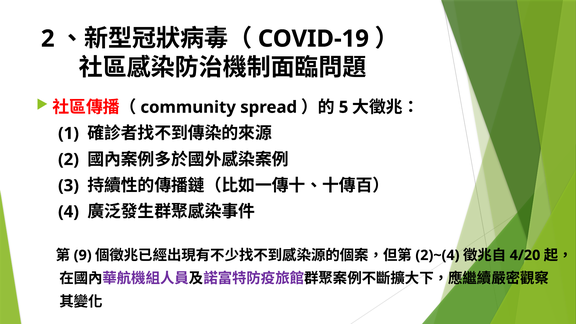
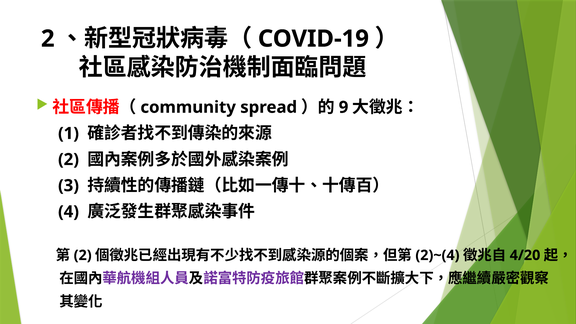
5: 5 -> 9 (344, 107)
9: 9 -> 2 (83, 255)
